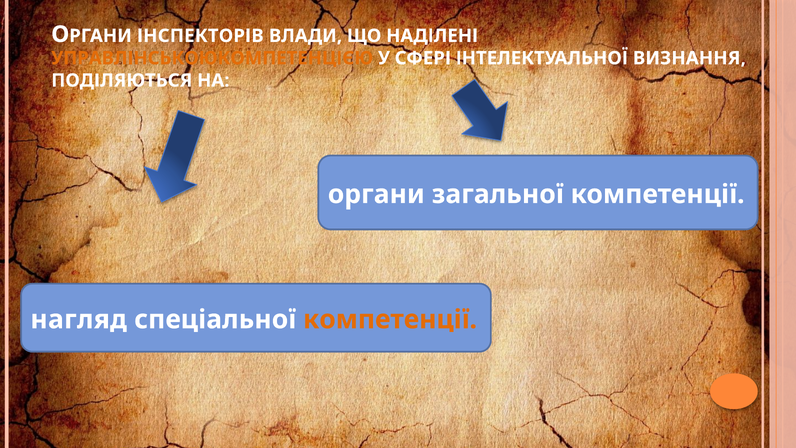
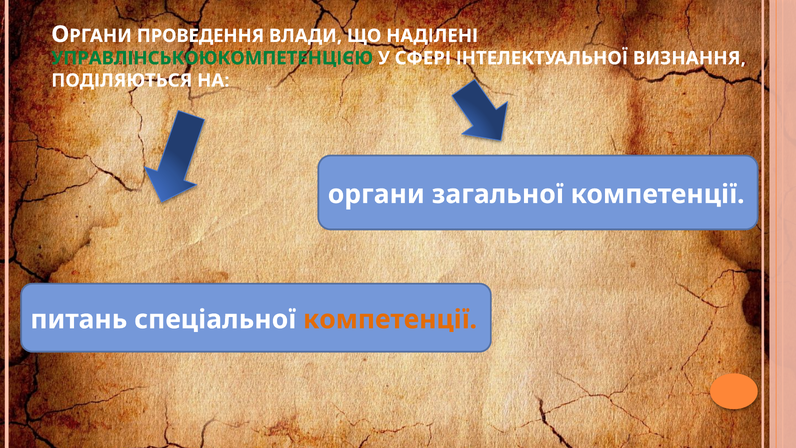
ІНСПЕКТОРІВ: ІНСПЕКТОРІВ -> ПРОВЕДЕННЯ (200, 36)
УПРАВЛІНСЬКОЮКОМПЕТЕНЦІЄЮ colour: orange -> green (212, 58)
нагляд: нагляд -> питань (79, 319)
